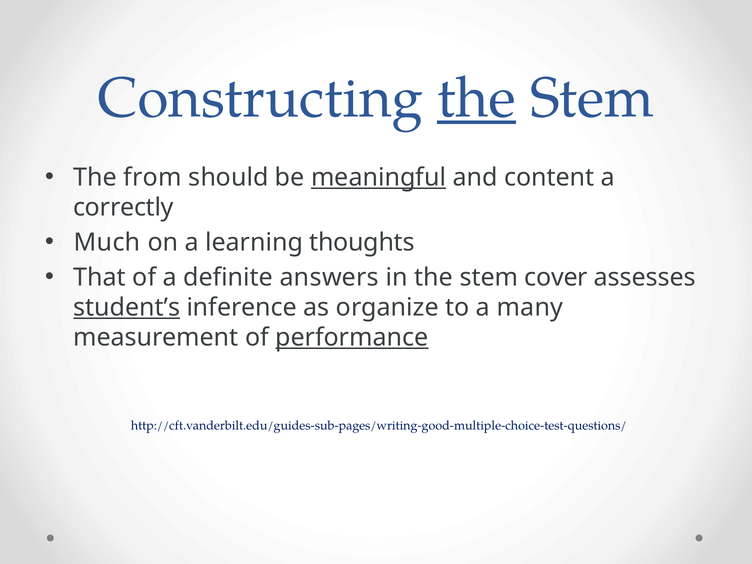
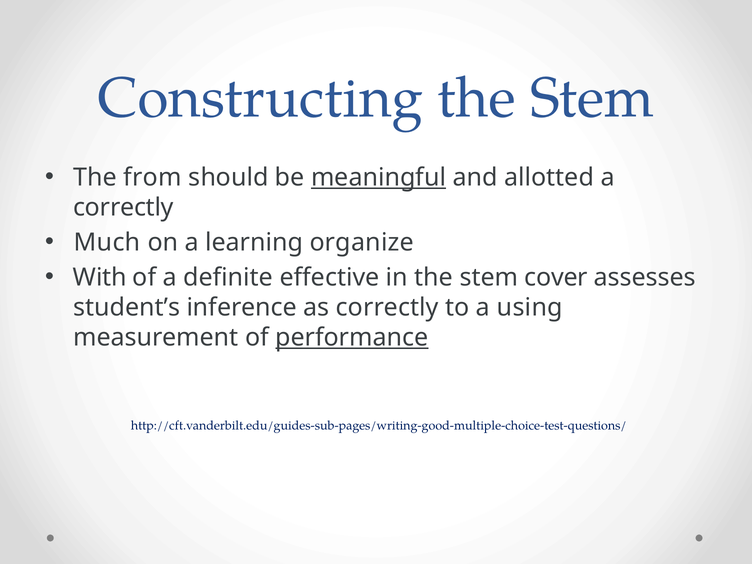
the underline: present -> none (477, 98)
content: content -> allotted (549, 177)
thoughts: thoughts -> organize (362, 242)
That: That -> With (100, 277)
answers: answers -> effective (329, 277)
student’s underline: present -> none (127, 308)
as organize: organize -> correctly (387, 308)
many: many -> using (530, 308)
